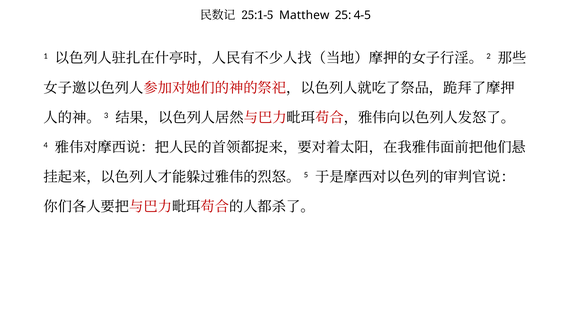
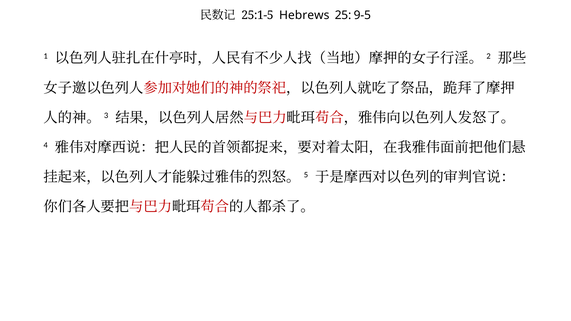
Matthew: Matthew -> Hebrews (304, 15)
4-5: 4-5 -> 9-5 (362, 15)
